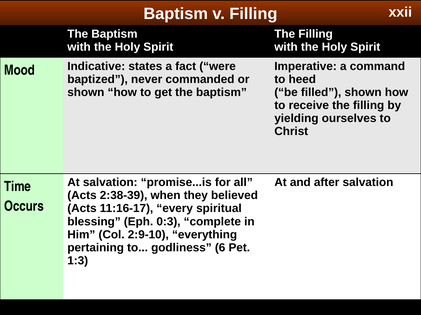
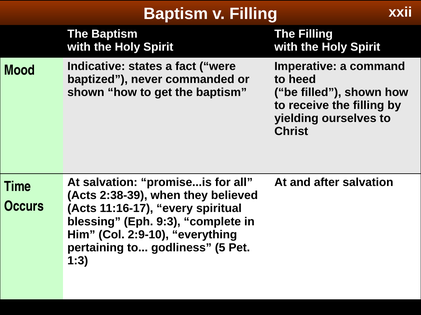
0:3: 0:3 -> 9:3 (168, 222)
6: 6 -> 5 (220, 248)
